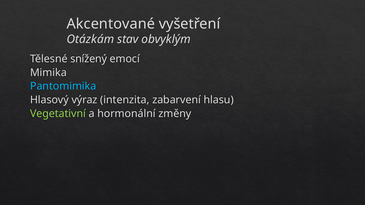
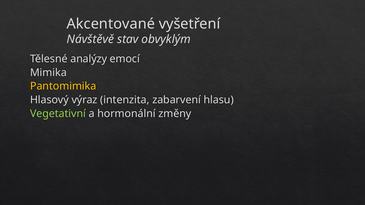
Otázkám: Otázkám -> Návštěvě (90, 39)
snížený: snížený -> analýzy (89, 59)
Pantomimika colour: light blue -> yellow (63, 86)
